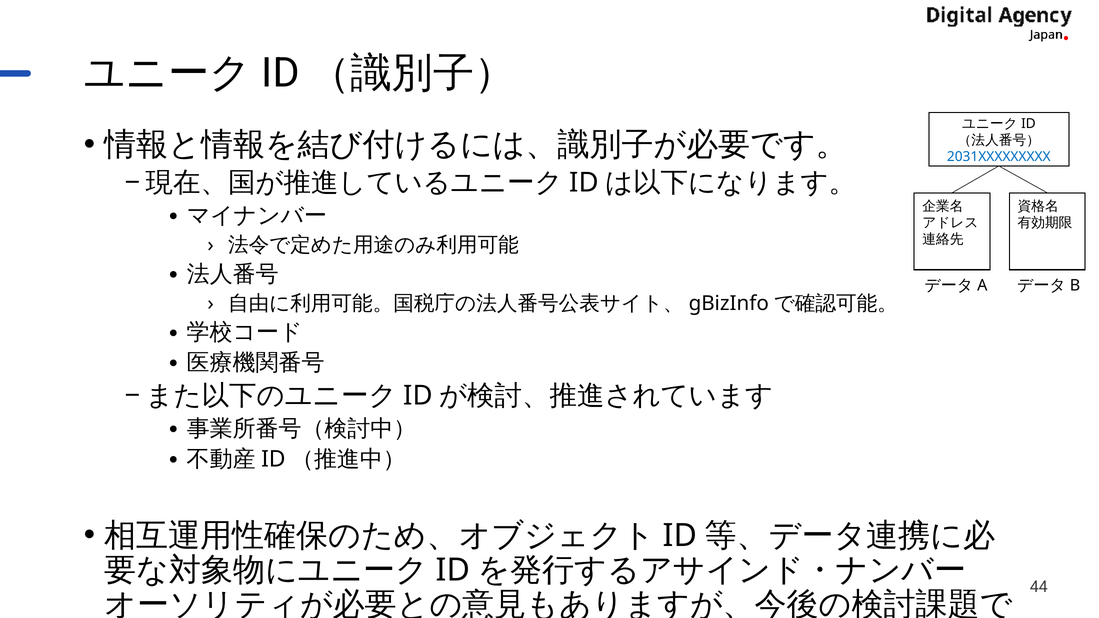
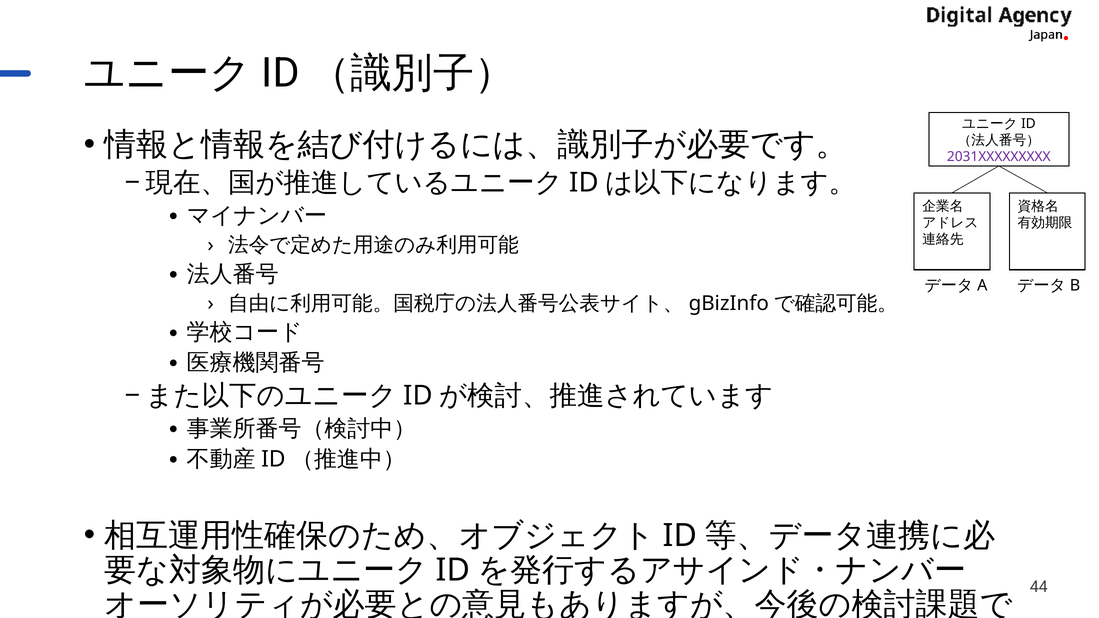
2031XXXXXXXXX colour: blue -> purple (999, 157)
